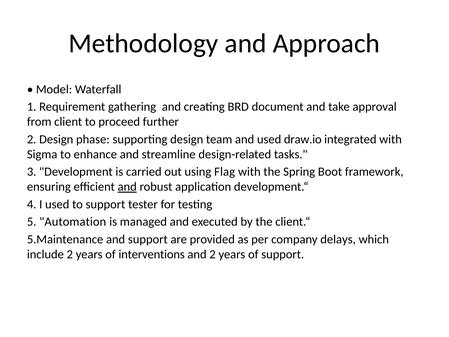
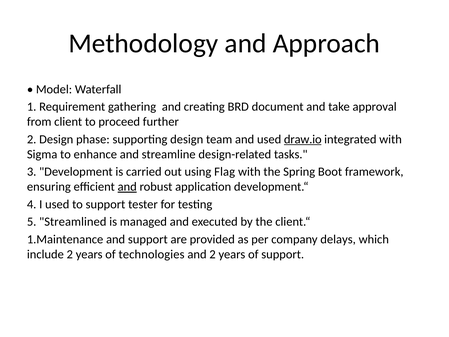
draw.io underline: none -> present (303, 139)
Automation: Automation -> Streamlined (73, 222)
5.Maintenance: 5.Maintenance -> 1.Maintenance (65, 239)
interventions: interventions -> technologies (152, 254)
